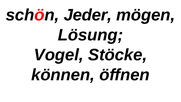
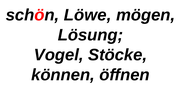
Jeder: Jeder -> Löwe (88, 15)
